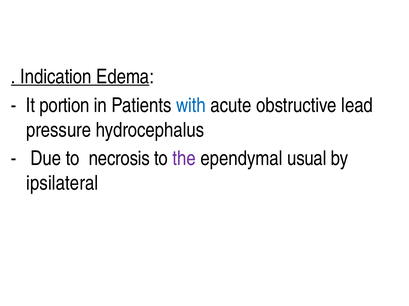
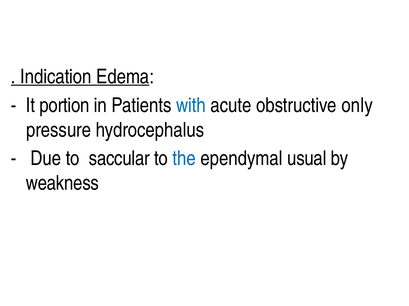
lead: lead -> only (357, 106)
necrosis: necrosis -> saccular (119, 159)
the colour: purple -> blue (184, 159)
ipsilateral: ipsilateral -> weakness (62, 183)
